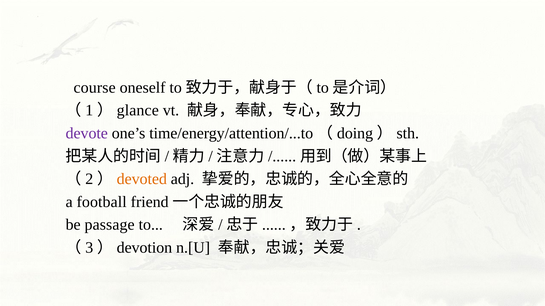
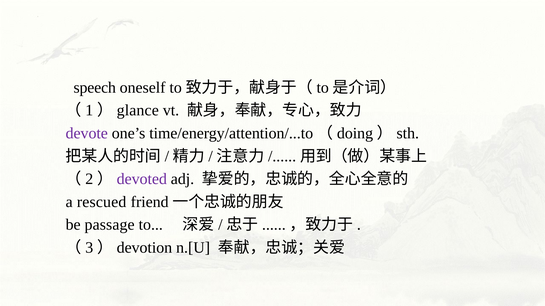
course: course -> speech (95, 88)
devoted colour: orange -> purple (142, 179)
football: football -> rescued (102, 202)
